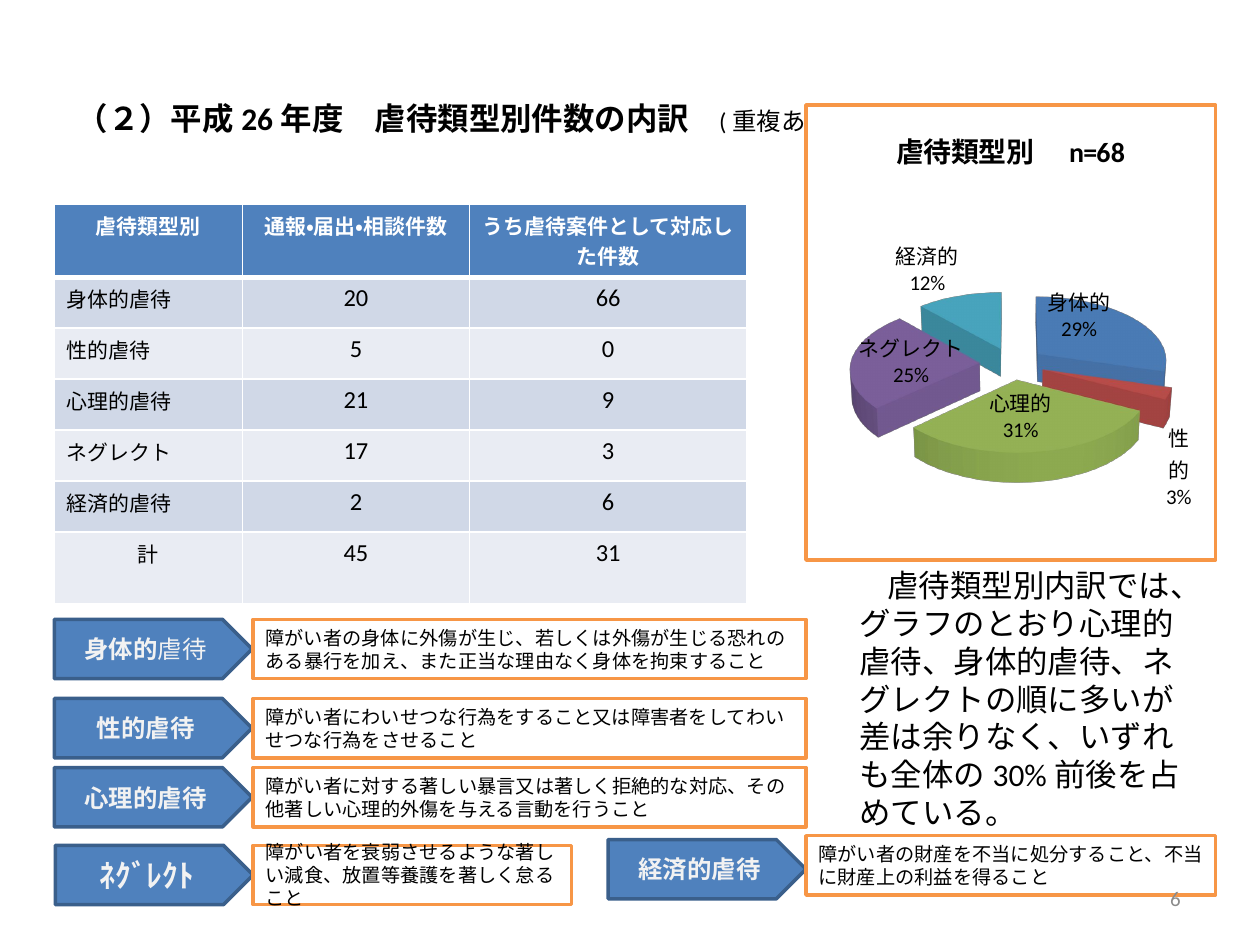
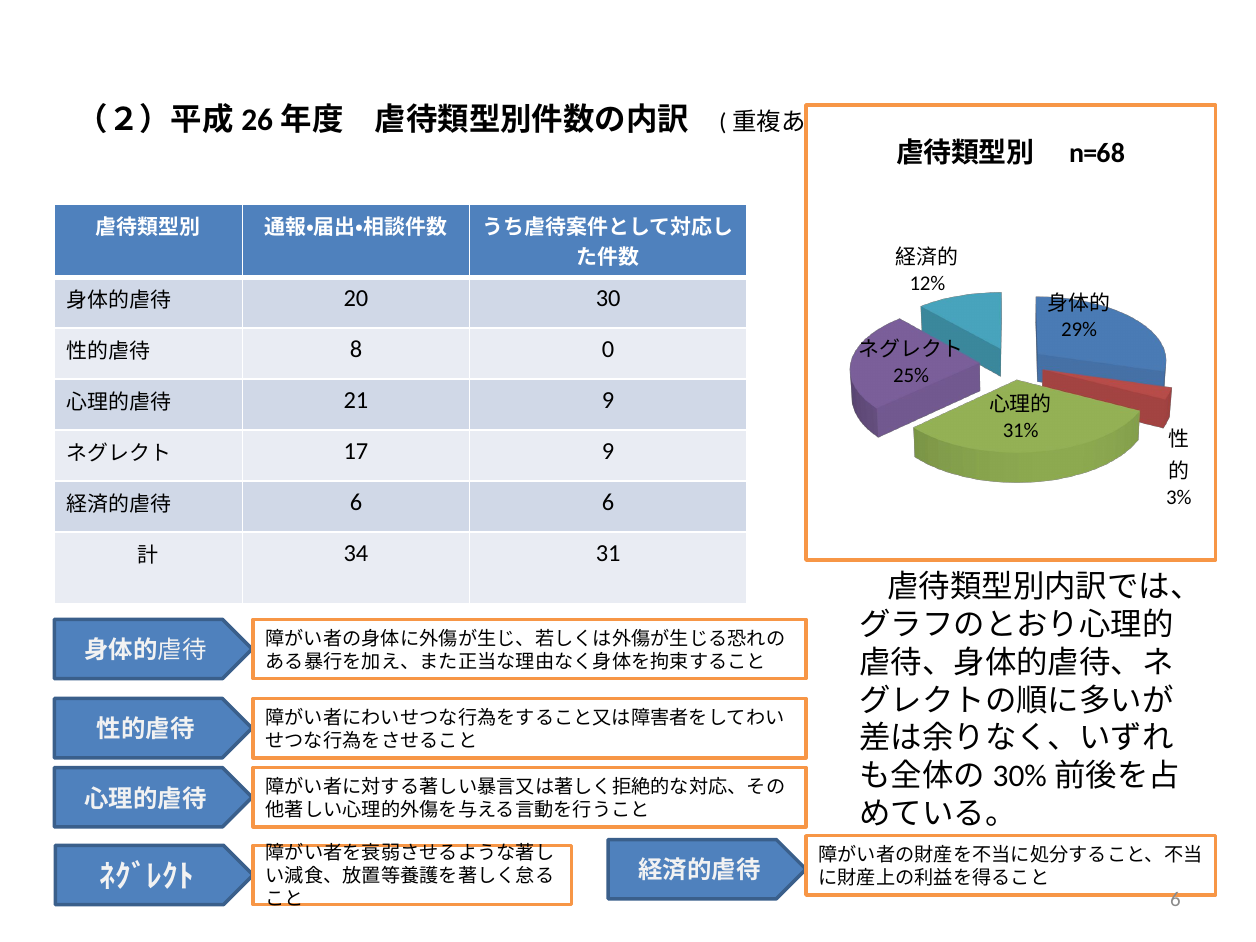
66: 66 -> 30 (608, 299)
5: 5 -> 8 (356, 350)
17 3: 3 -> 9 (608, 452)
2: 2 -> 6 (356, 502)
45: 45 -> 34 (356, 553)
